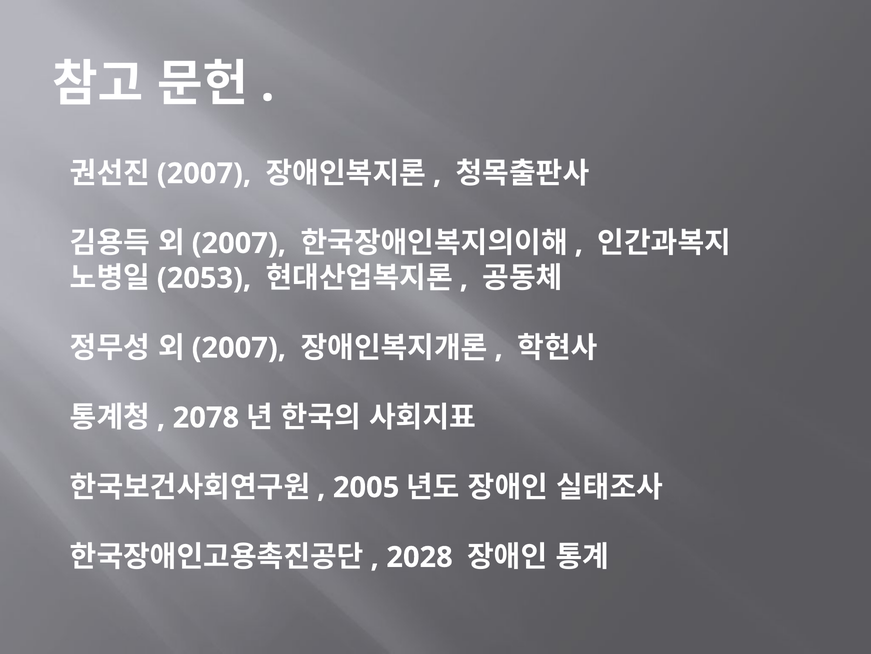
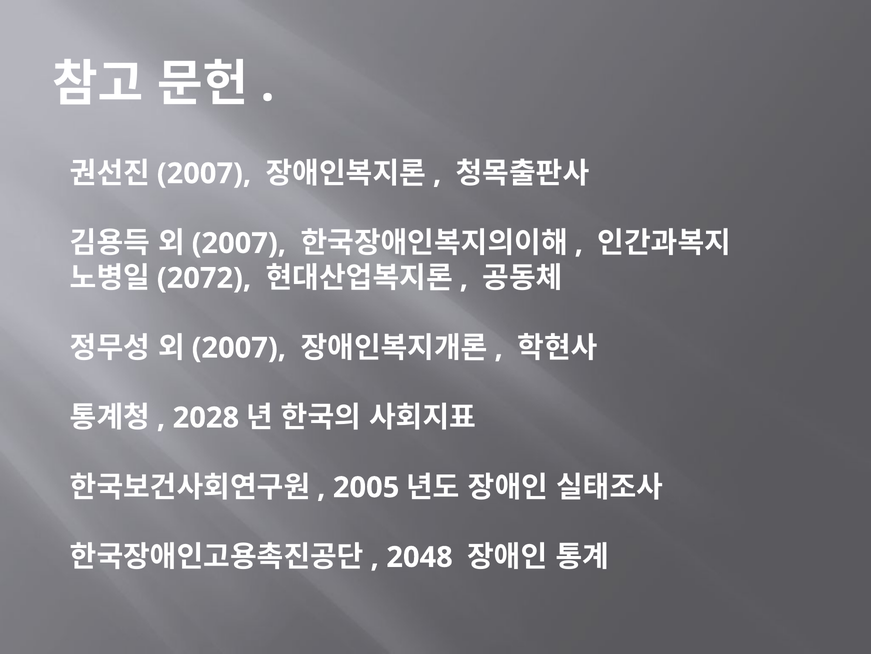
2053: 2053 -> 2072 (204, 278)
2078: 2078 -> 2028 (206, 417)
2028: 2028 -> 2048 (420, 557)
